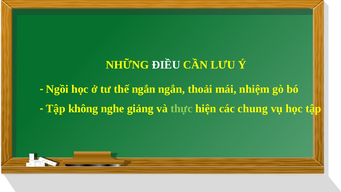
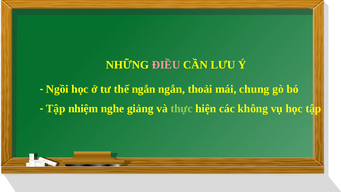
ĐIỀU colour: white -> pink (166, 65)
nhiệm: nhiệm -> chung (254, 89)
không: không -> nhiệm (83, 108)
chung: chung -> không (253, 108)
